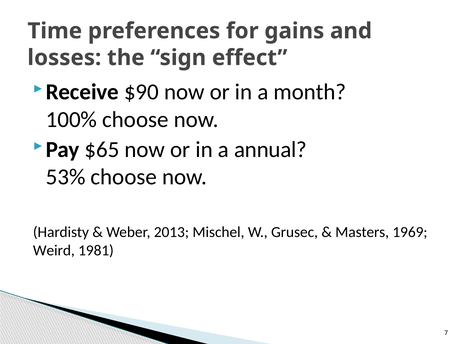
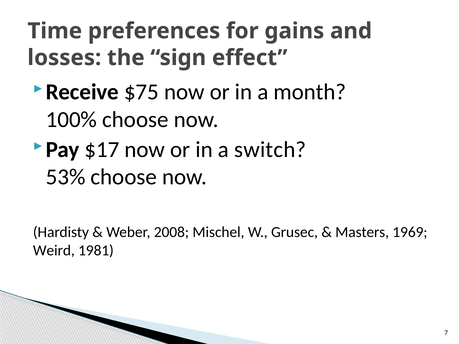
$90: $90 -> $75 (141, 92)
$65: $65 -> $17 (102, 150)
annual: annual -> switch (270, 150)
2013: 2013 -> 2008 (171, 232)
